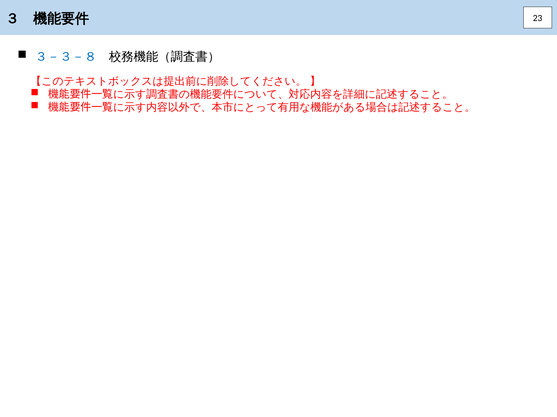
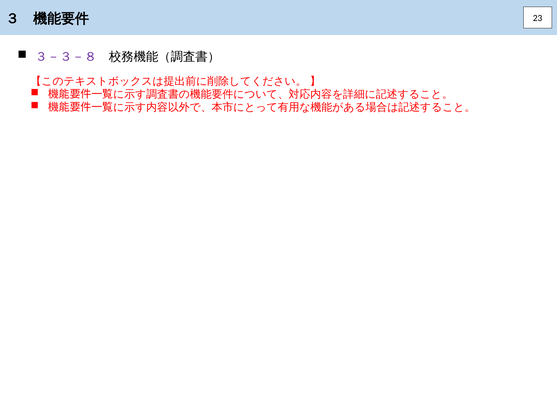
３－３－８ colour: blue -> purple (66, 57)
